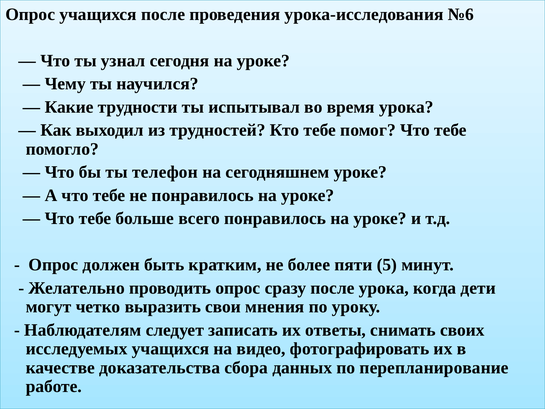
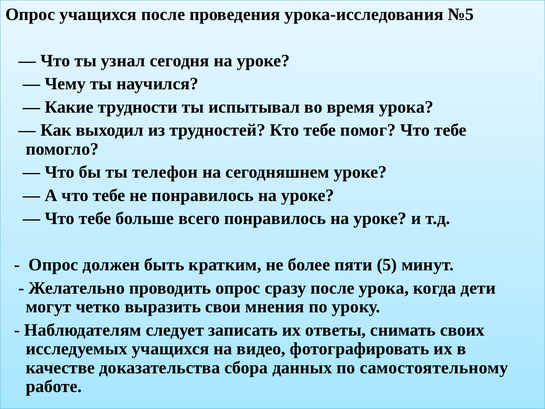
№6: №6 -> №5 (461, 14)
перепланирование: перепланирование -> самостоятельному (434, 367)
